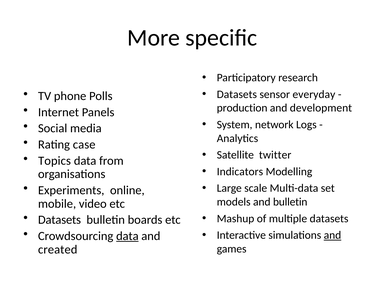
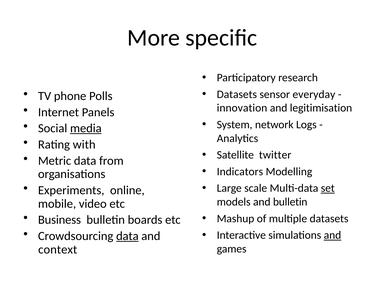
production: production -> innovation (242, 108)
development: development -> legitimisation (321, 108)
media underline: none -> present (86, 129)
case: case -> with (84, 145)
Topics: Topics -> Metric (55, 161)
set underline: none -> present (328, 189)
Datasets: Datasets -> Business (59, 220)
created: created -> context (58, 250)
